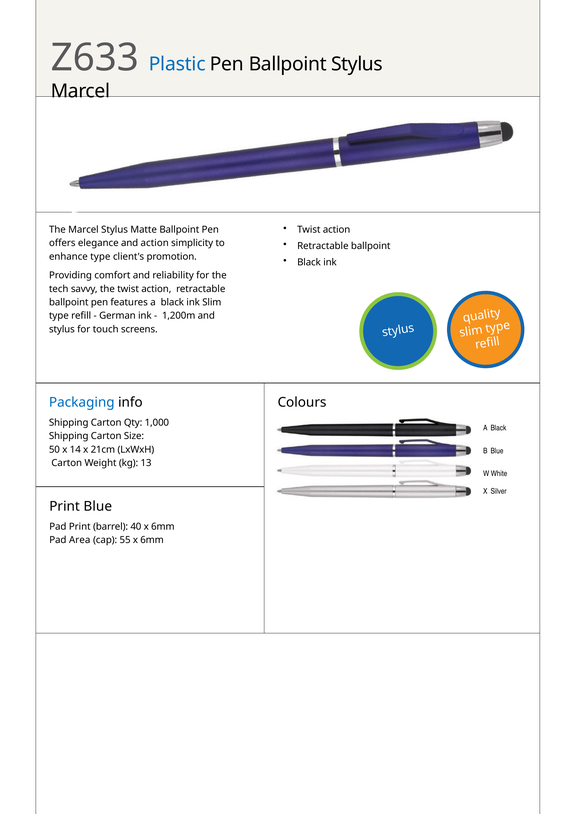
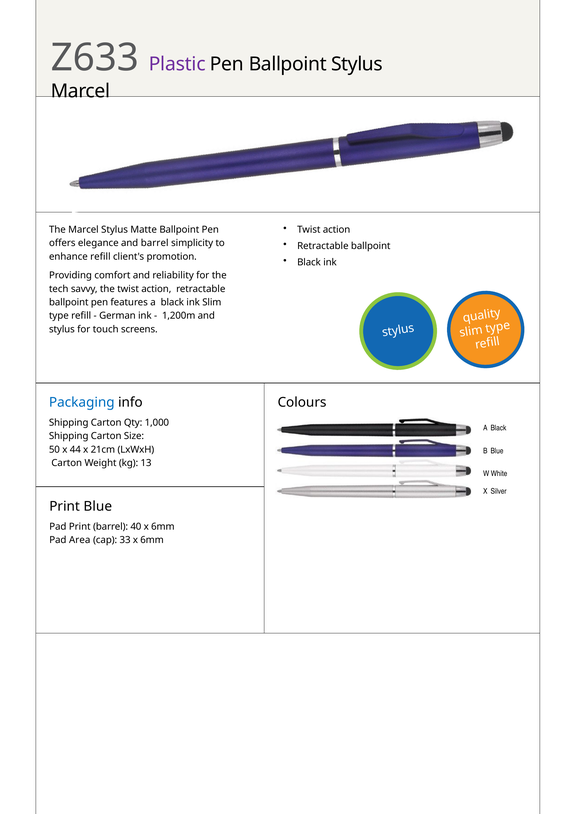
Plastic colour: blue -> purple (177, 64)
and action: action -> barrel (155, 243)
enhance type: type -> refill (100, 256)
14: 14 -> 44 (75, 449)
55: 55 -> 33 (125, 540)
